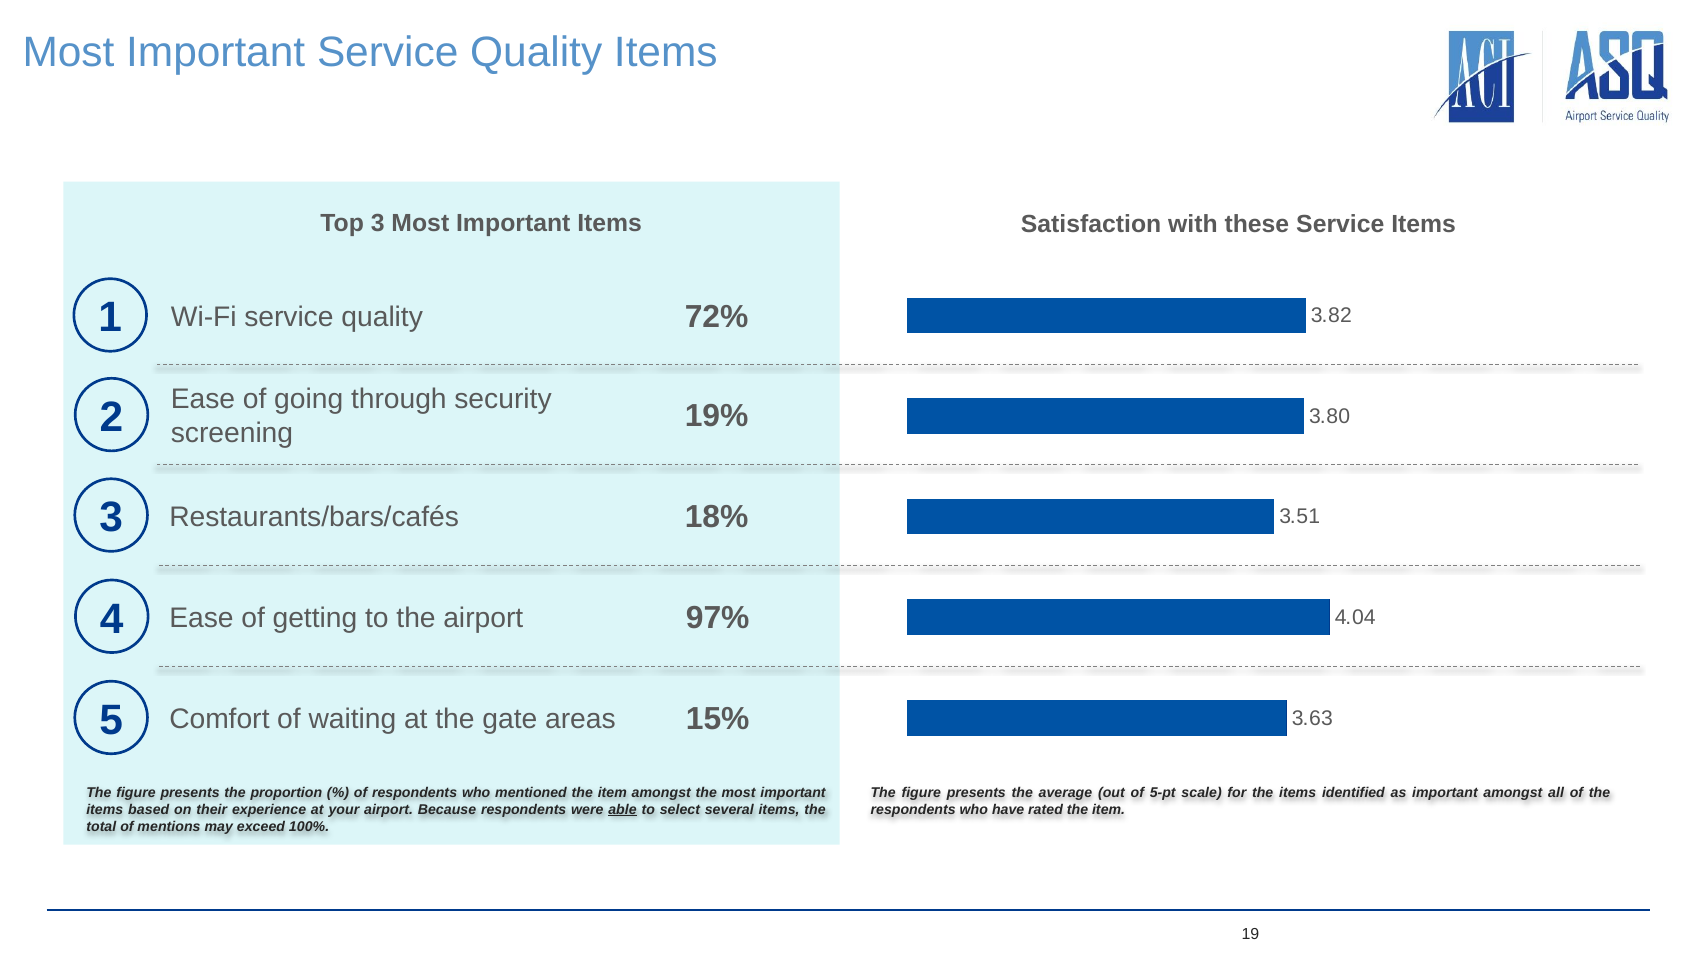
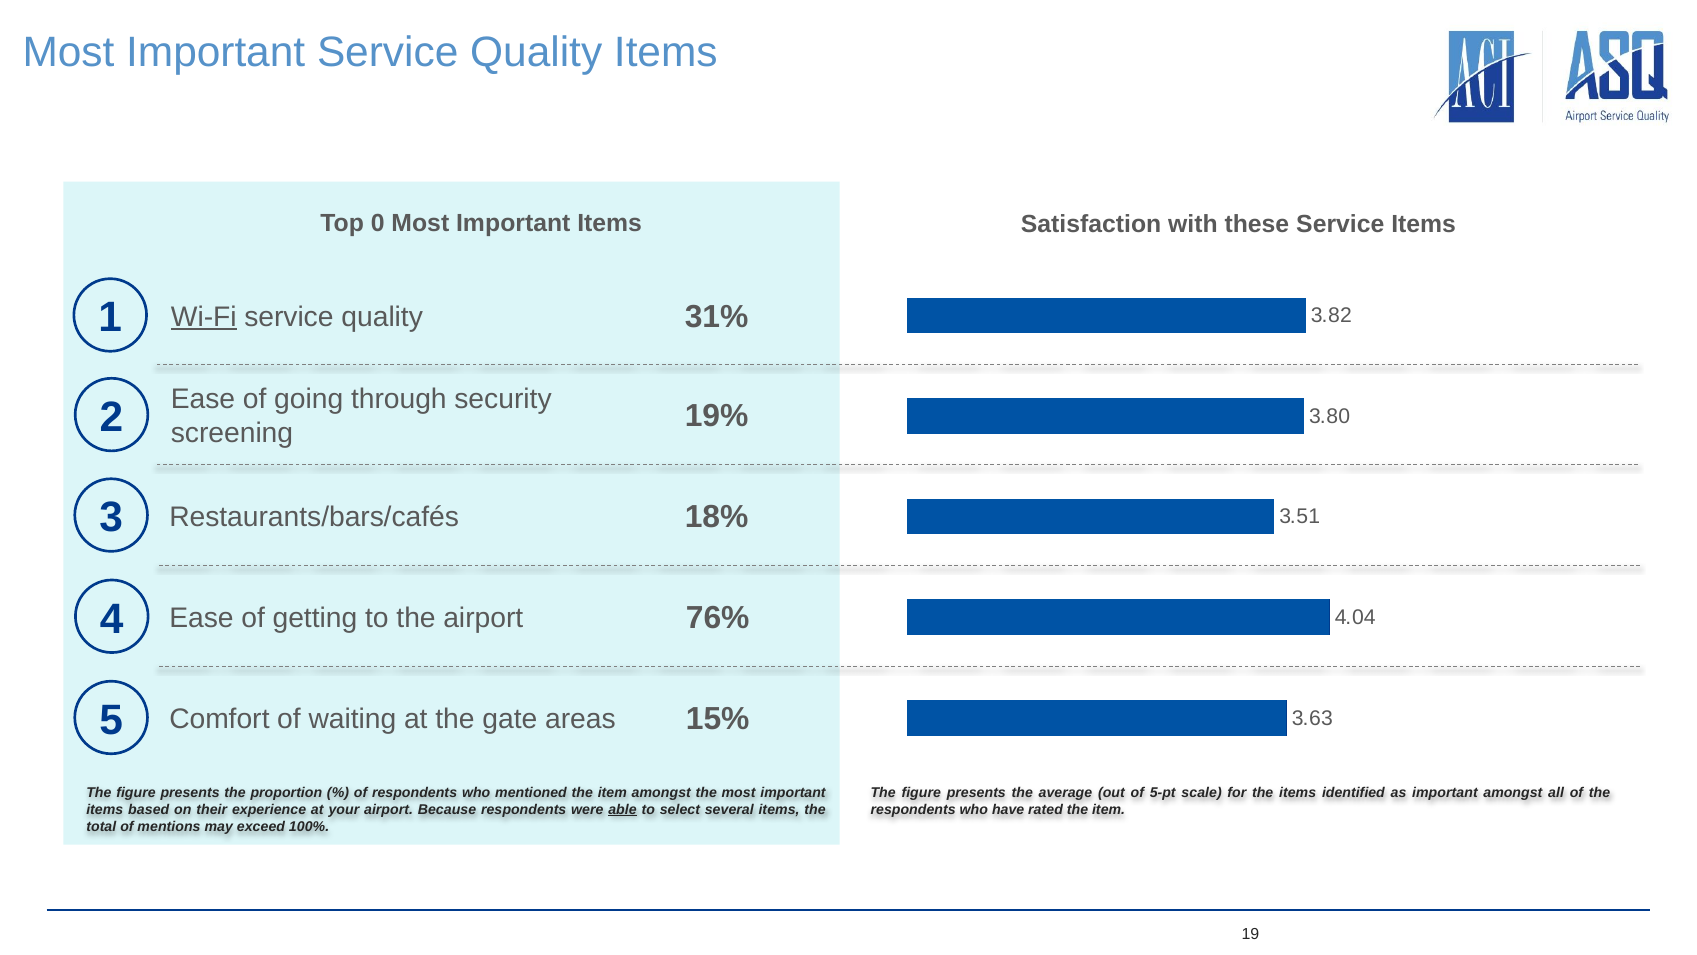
Top 3: 3 -> 0 (378, 223)
72%: 72% -> 31% (717, 317)
Wi-Fi underline: none -> present (204, 317)
97%: 97% -> 76% (718, 618)
